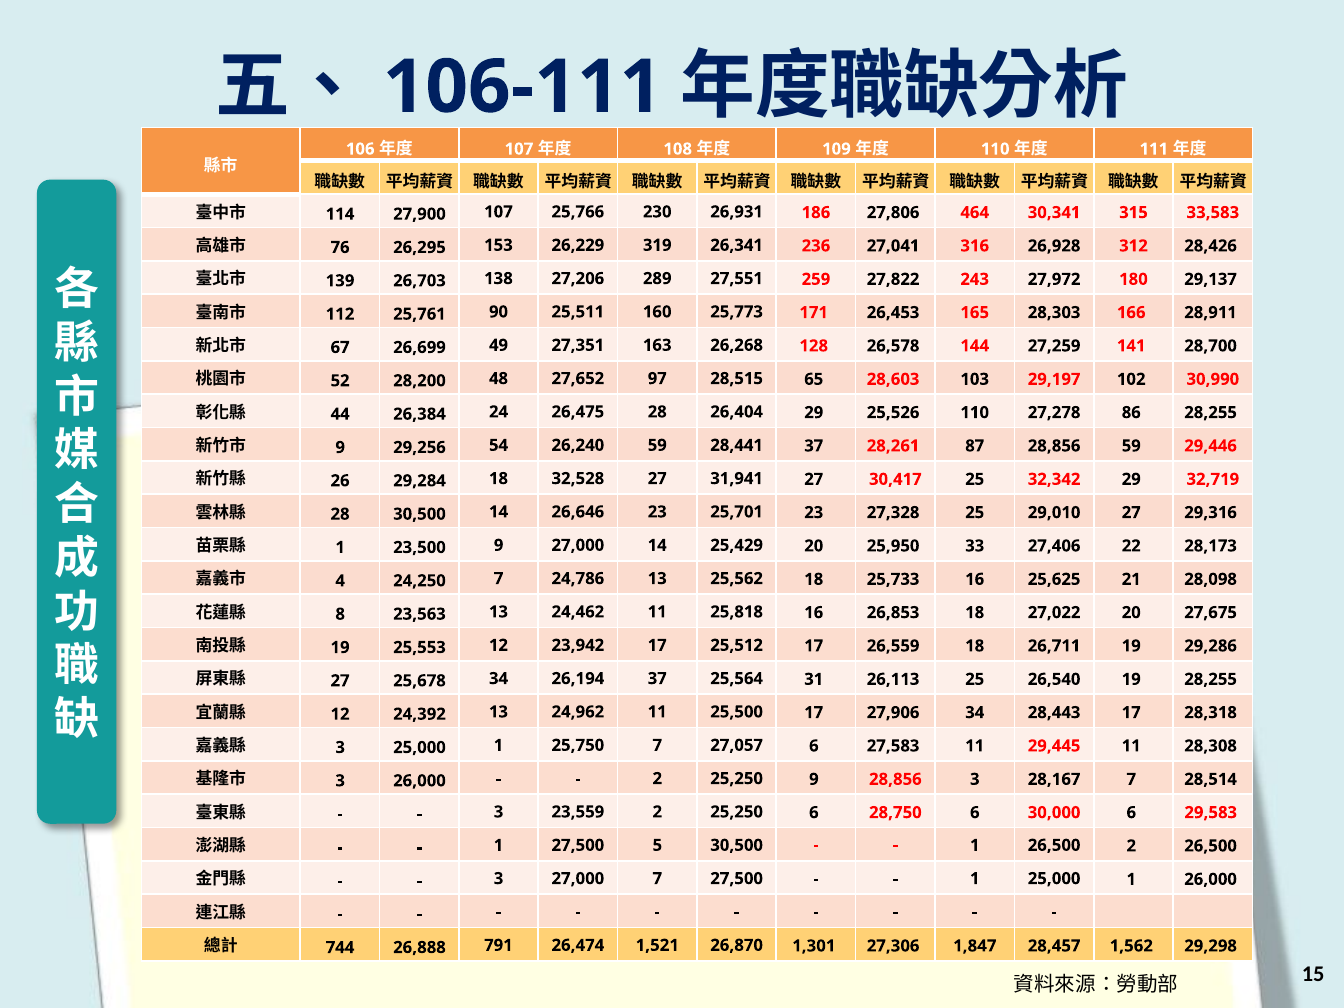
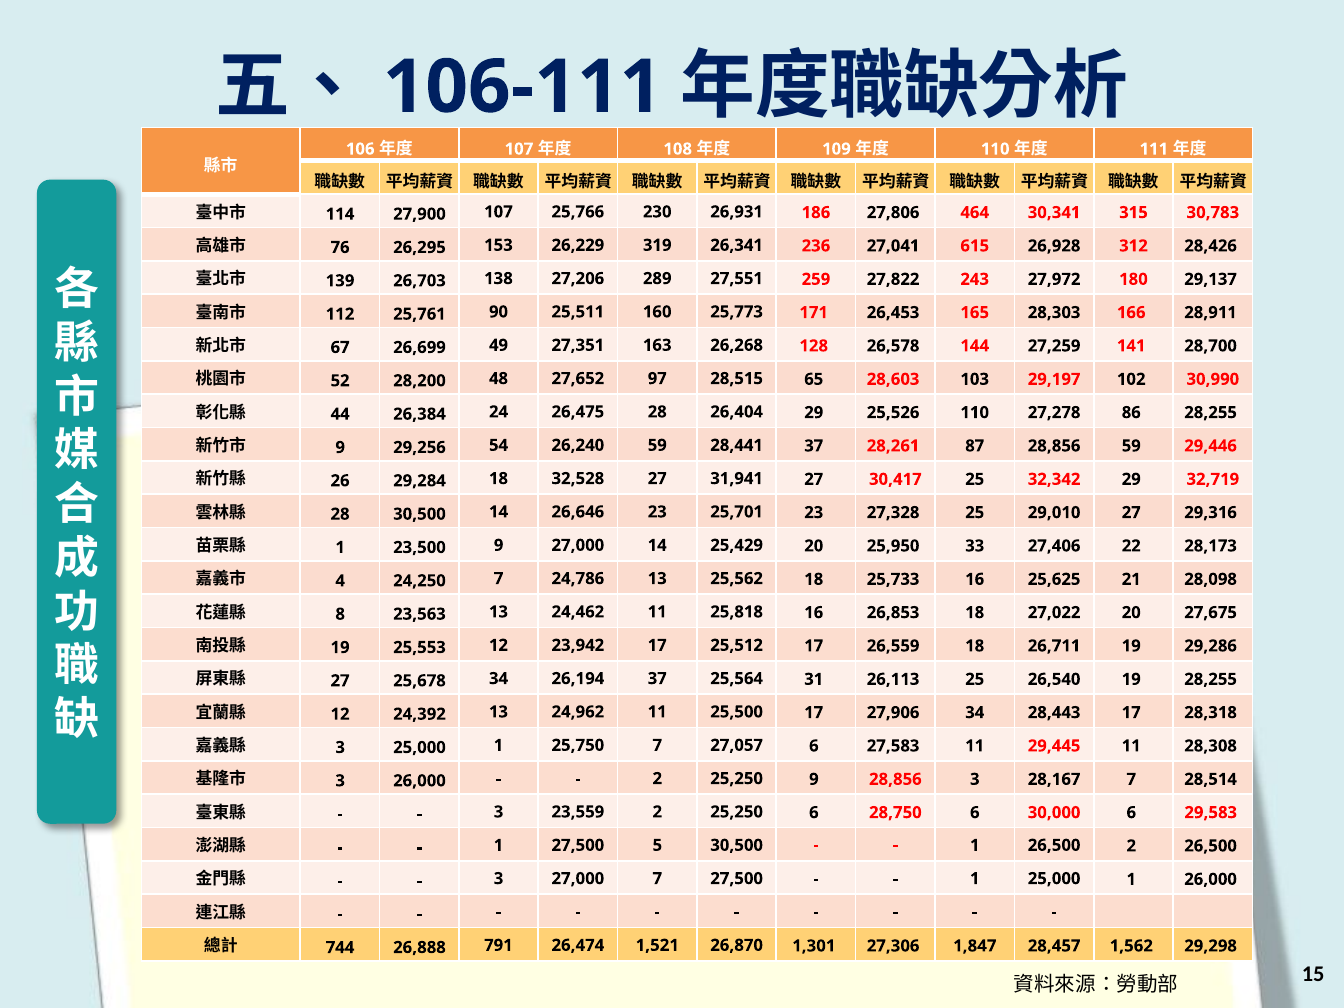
33,583: 33,583 -> 30,783 (1213, 213)
316: 316 -> 615 (975, 246)
